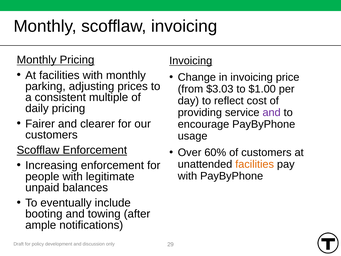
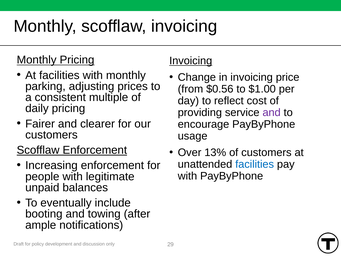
$3.03: $3.03 -> $0.56 (220, 89)
60%: 60% -> 13% (215, 152)
facilities colour: orange -> blue (255, 164)
